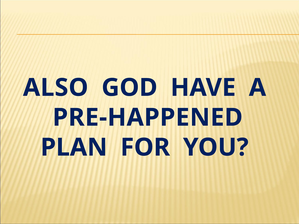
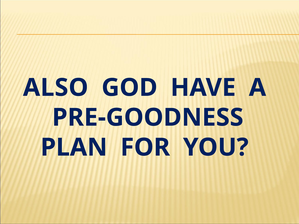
PRE-HAPPENED: PRE-HAPPENED -> PRE-GOODNESS (148, 118)
